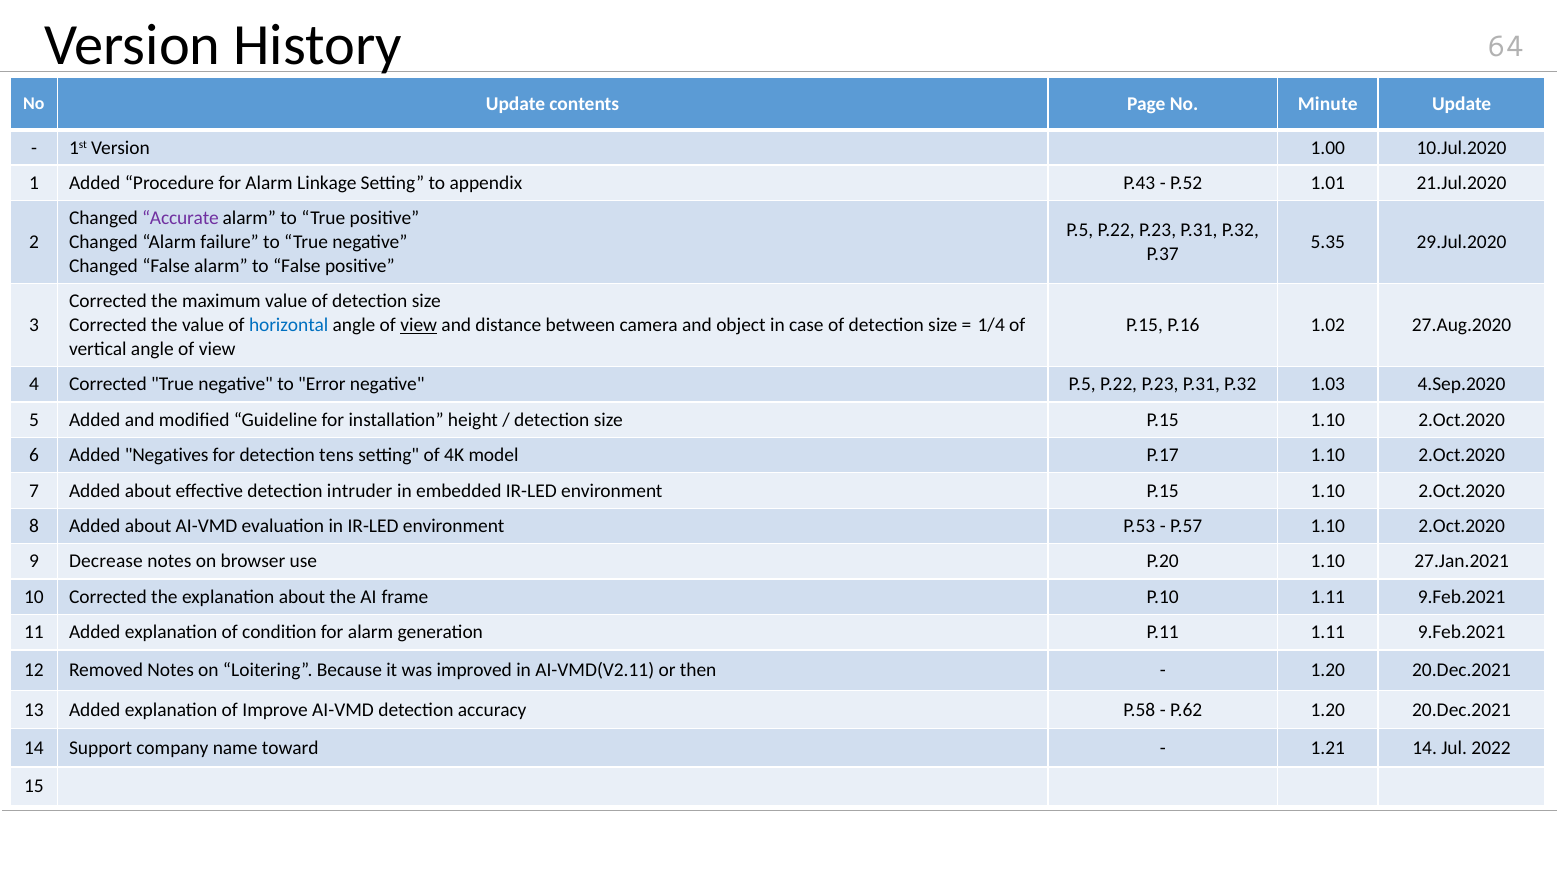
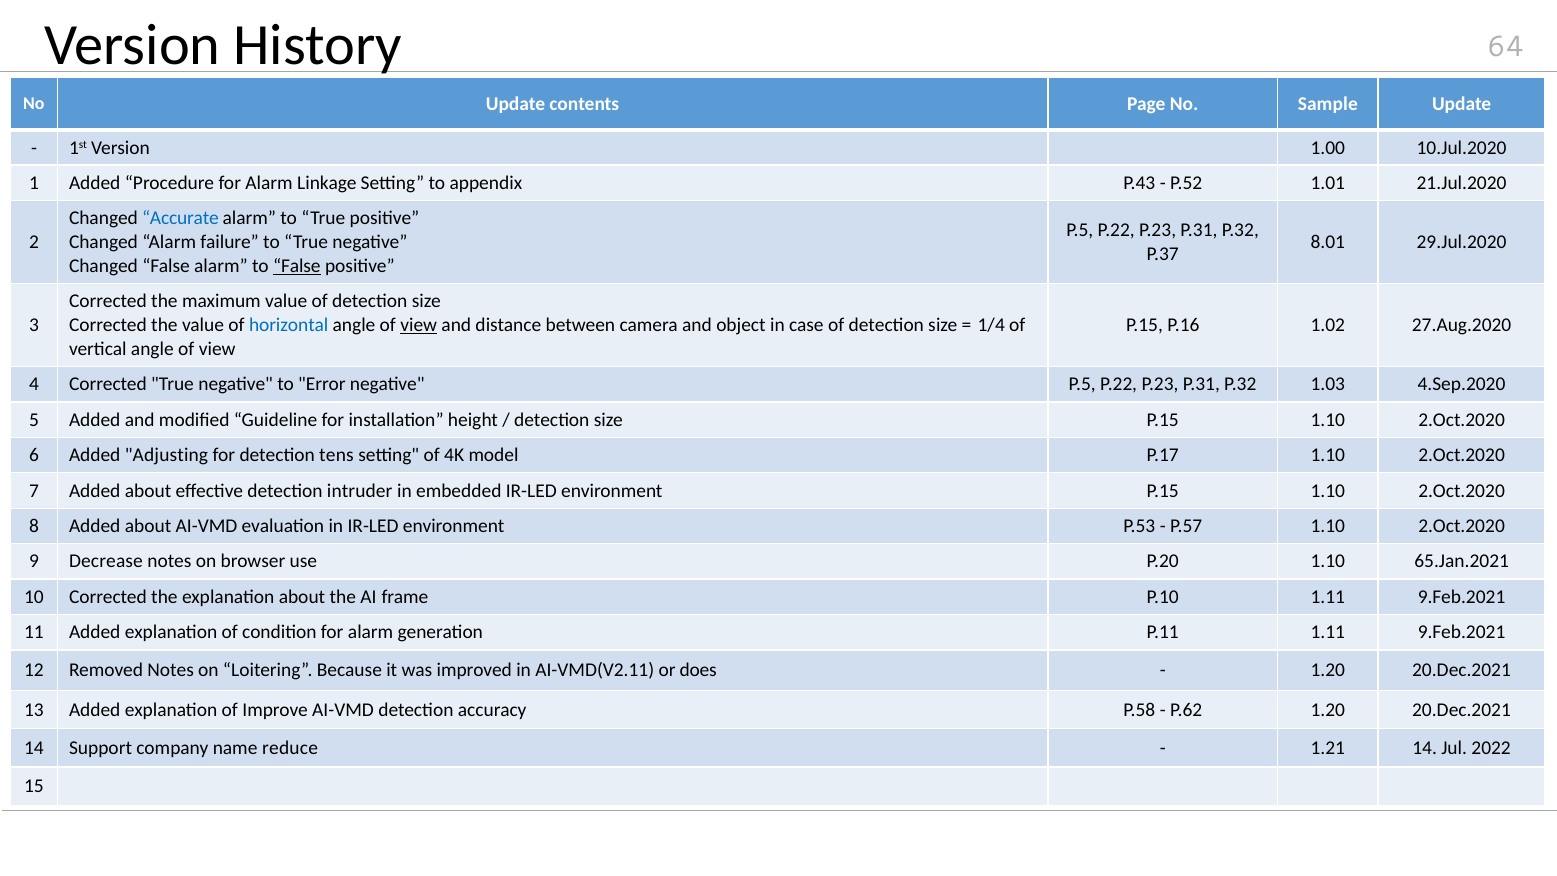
Minute: Minute -> Sample (1328, 104)
Accurate colour: purple -> blue (180, 218)
5.35: 5.35 -> 8.01 (1328, 242)
False underline: none -> present (297, 266)
Negatives: Negatives -> Adjusting (166, 455)
27.Jan.2021: 27.Jan.2021 -> 65.Jan.2021 (1462, 561)
then: then -> does (698, 670)
toward: toward -> reduce (290, 748)
